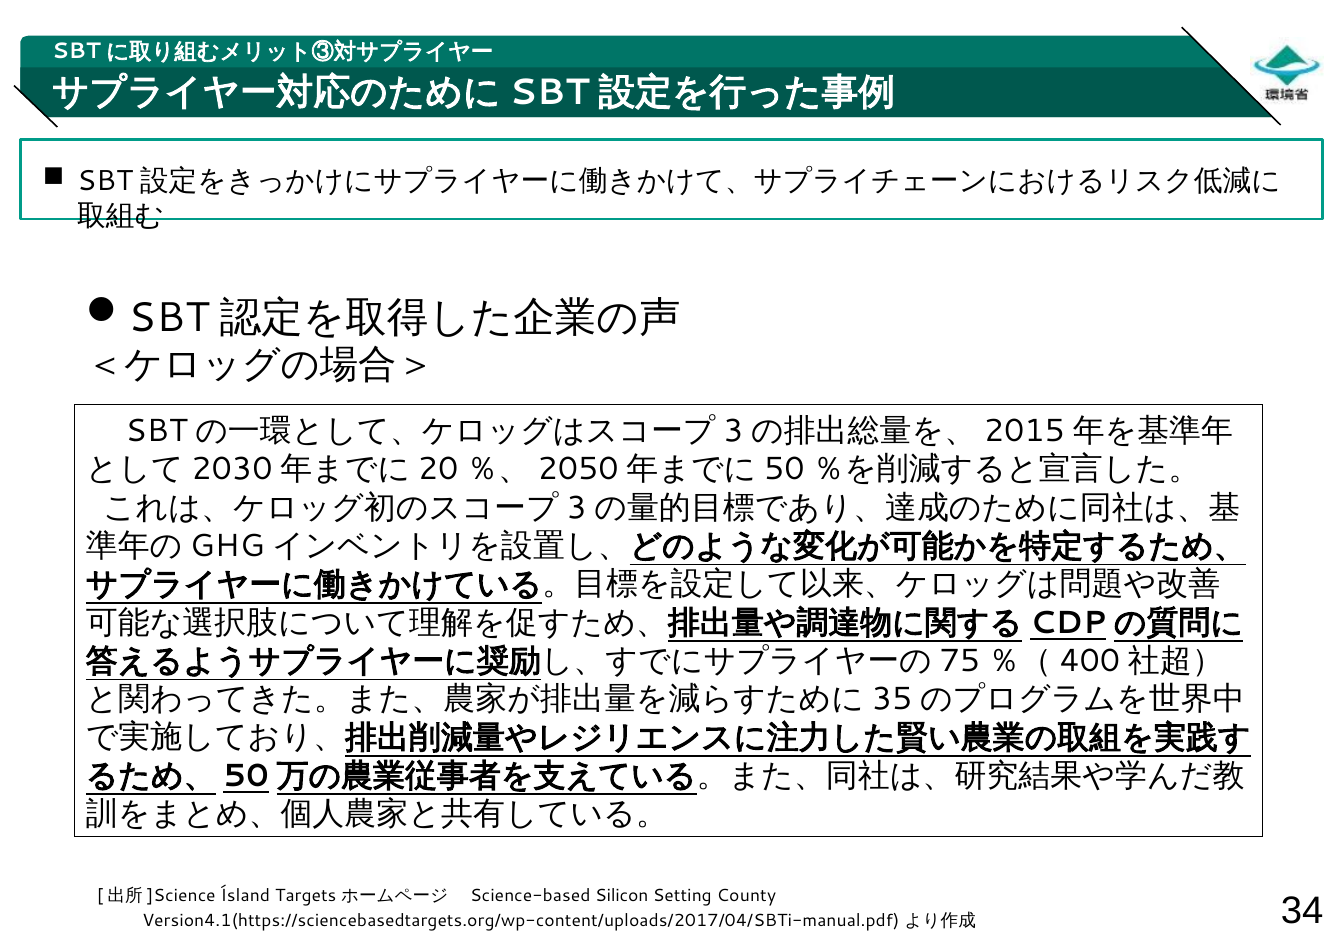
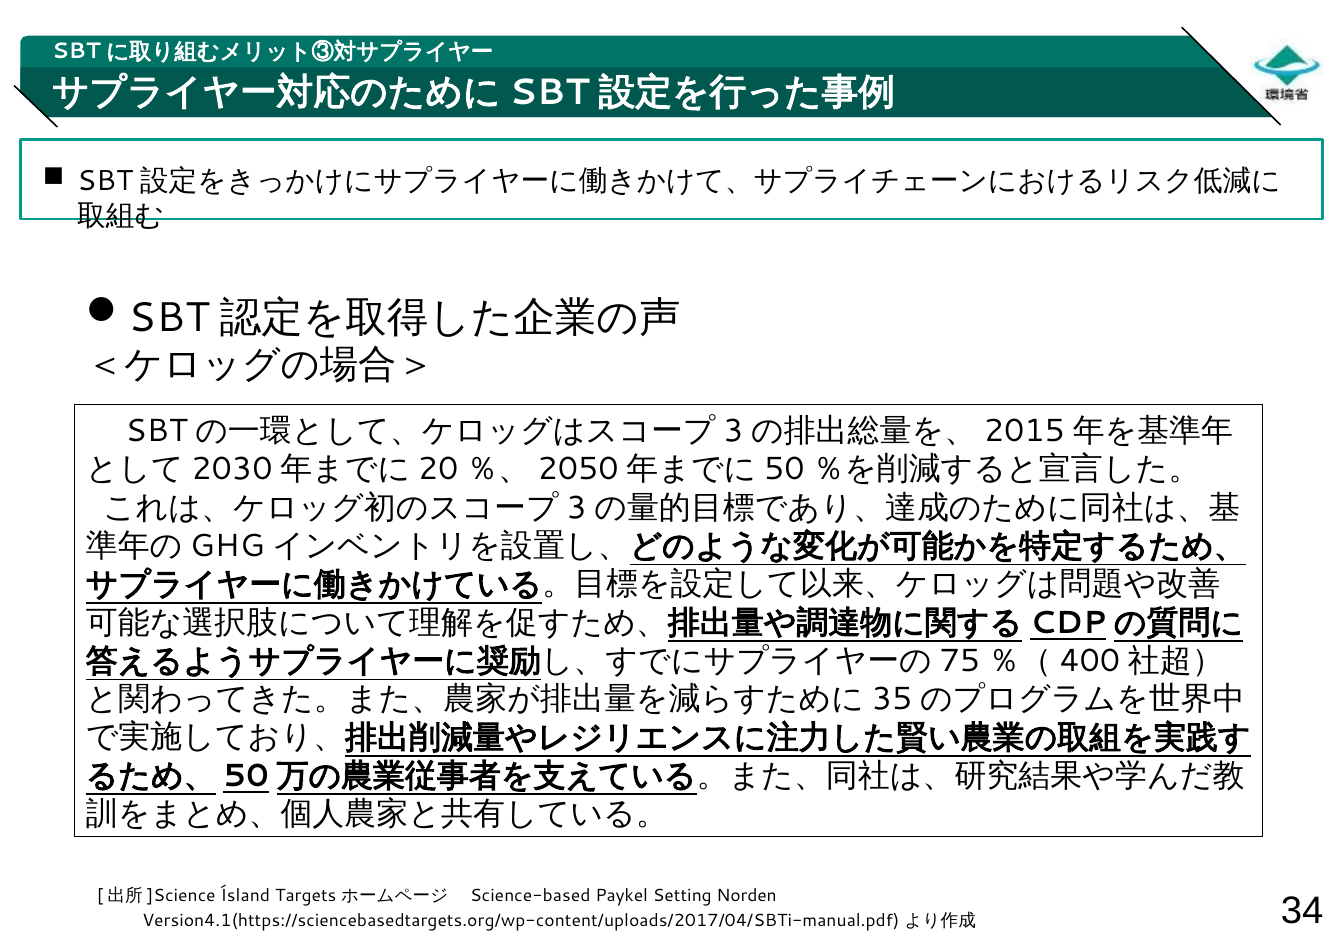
Silicon: Silicon -> Paykel (622, 896)
County: County -> Norden (747, 896)
